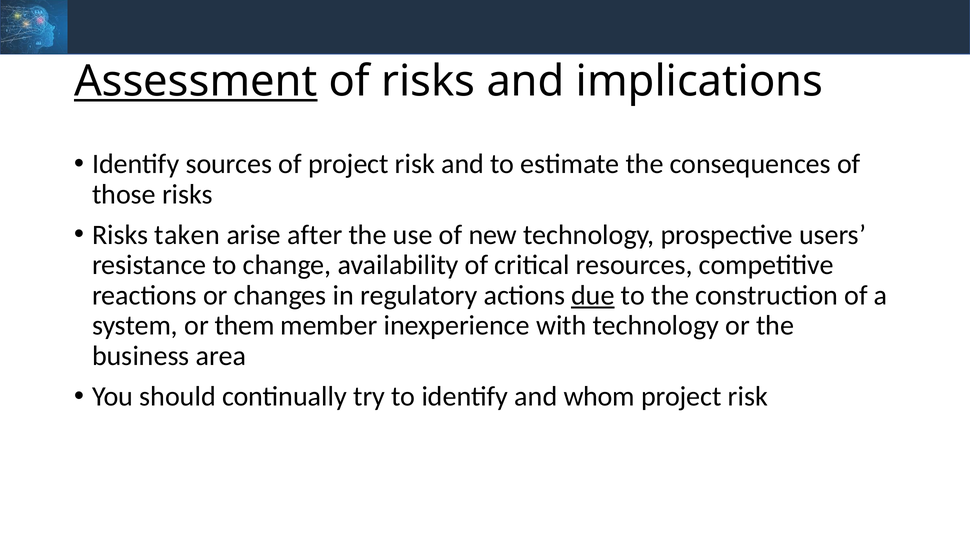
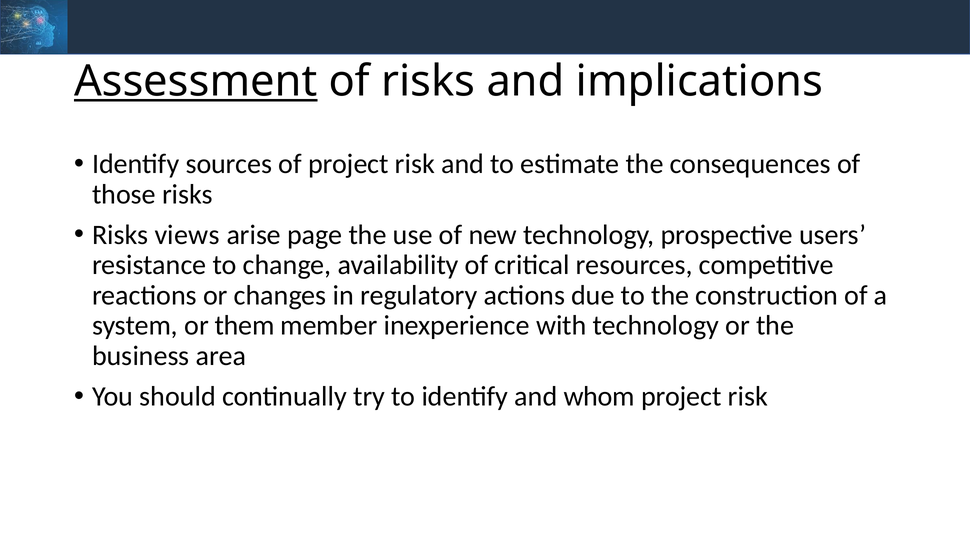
taken: taken -> views (187, 235)
after: after -> page (315, 235)
due underline: present -> none (593, 295)
